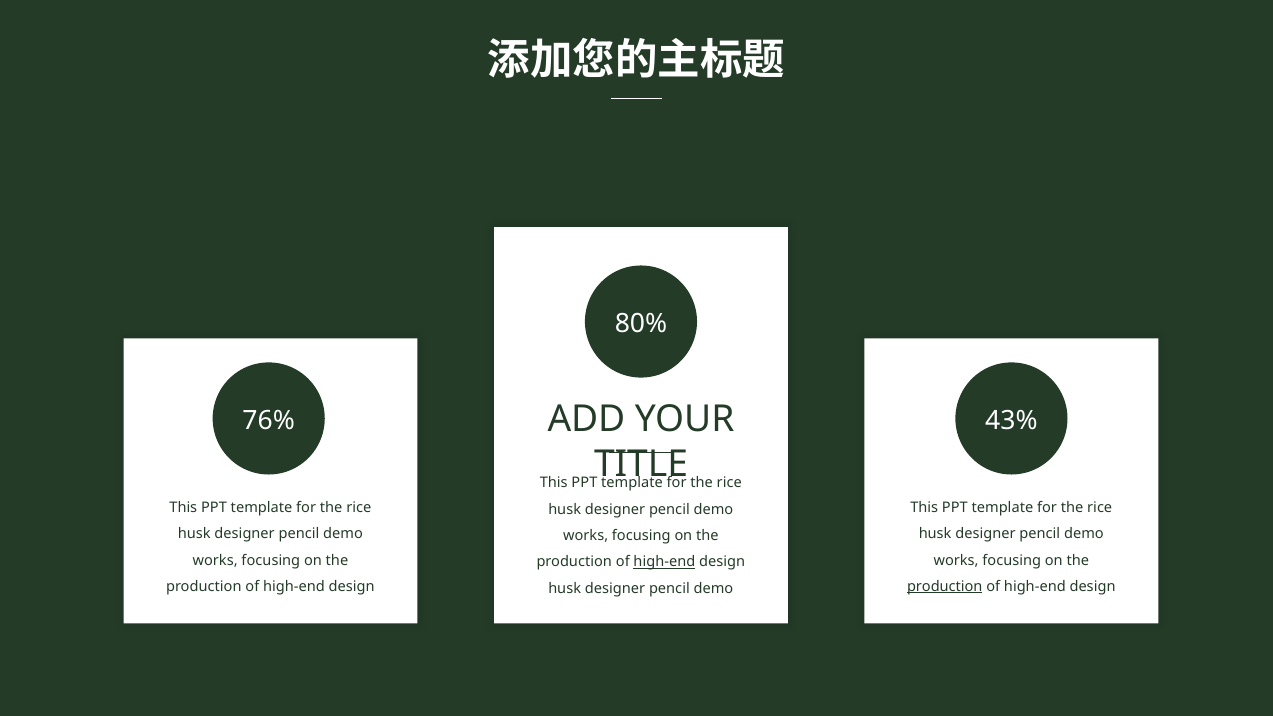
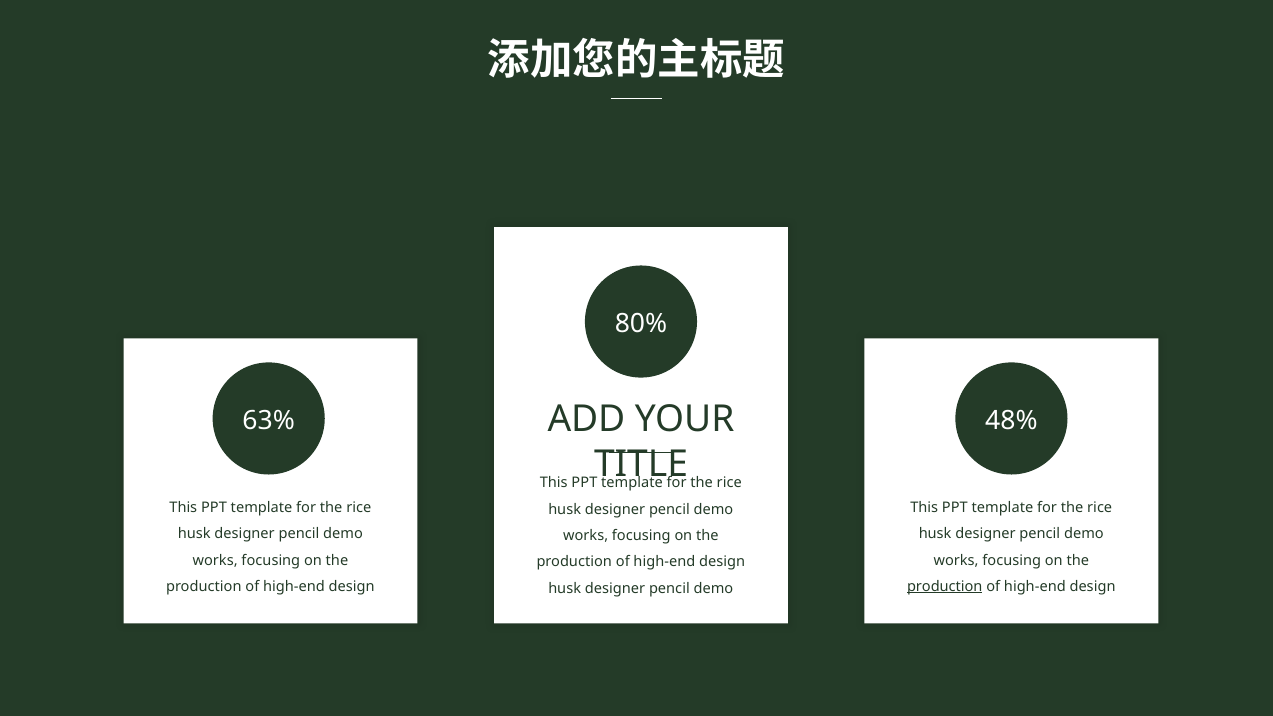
76%: 76% -> 63% (269, 420)
43%: 43% -> 48% (1011, 420)
high-end underline: present -> none (664, 562)
